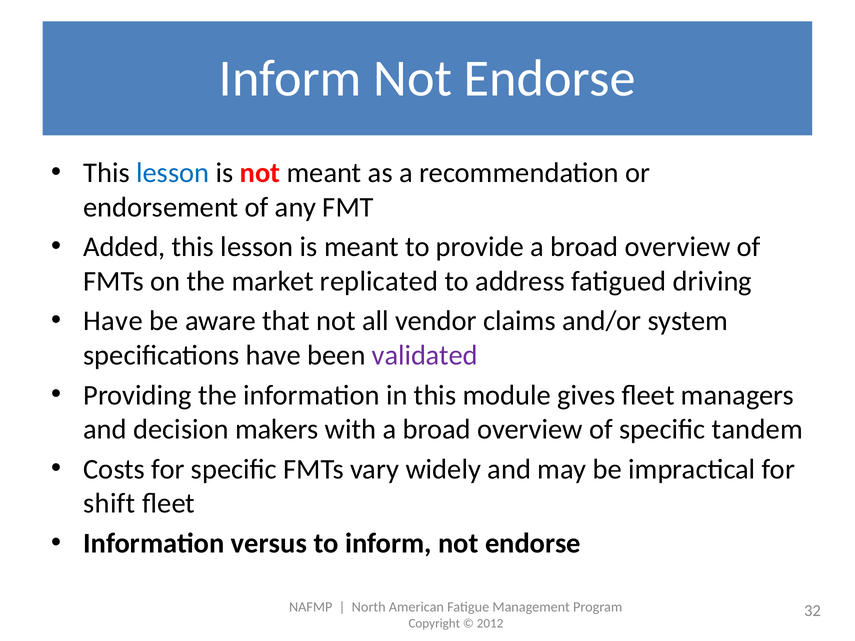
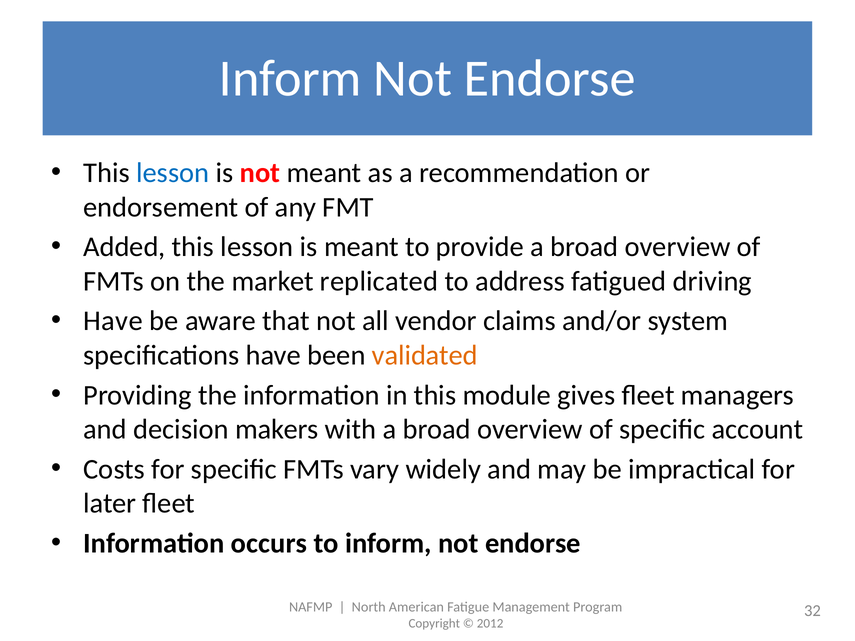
validated colour: purple -> orange (425, 355)
tandem: tandem -> account (758, 429)
shift: shift -> later (110, 504)
versus: versus -> occurs (269, 543)
